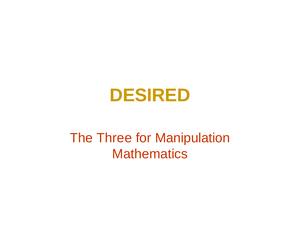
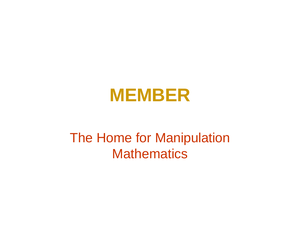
DESIRED: DESIRED -> MEMBER (150, 95)
Three: Three -> Home (114, 138)
